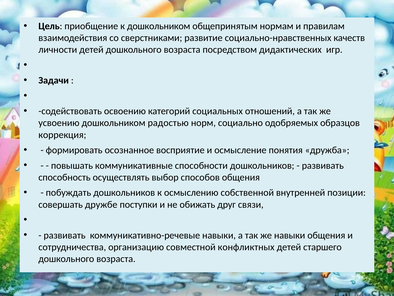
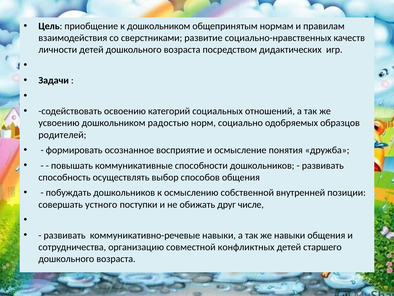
коррекция: коррекция -> родителей (62, 135)
дружбе: дружбе -> устного (101, 204)
связи: связи -> числе (251, 204)
